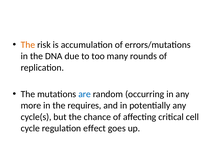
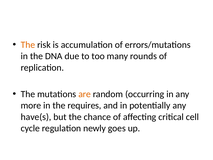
are colour: blue -> orange (85, 94)
cycle(s: cycle(s -> have(s (36, 117)
effect: effect -> newly (95, 128)
